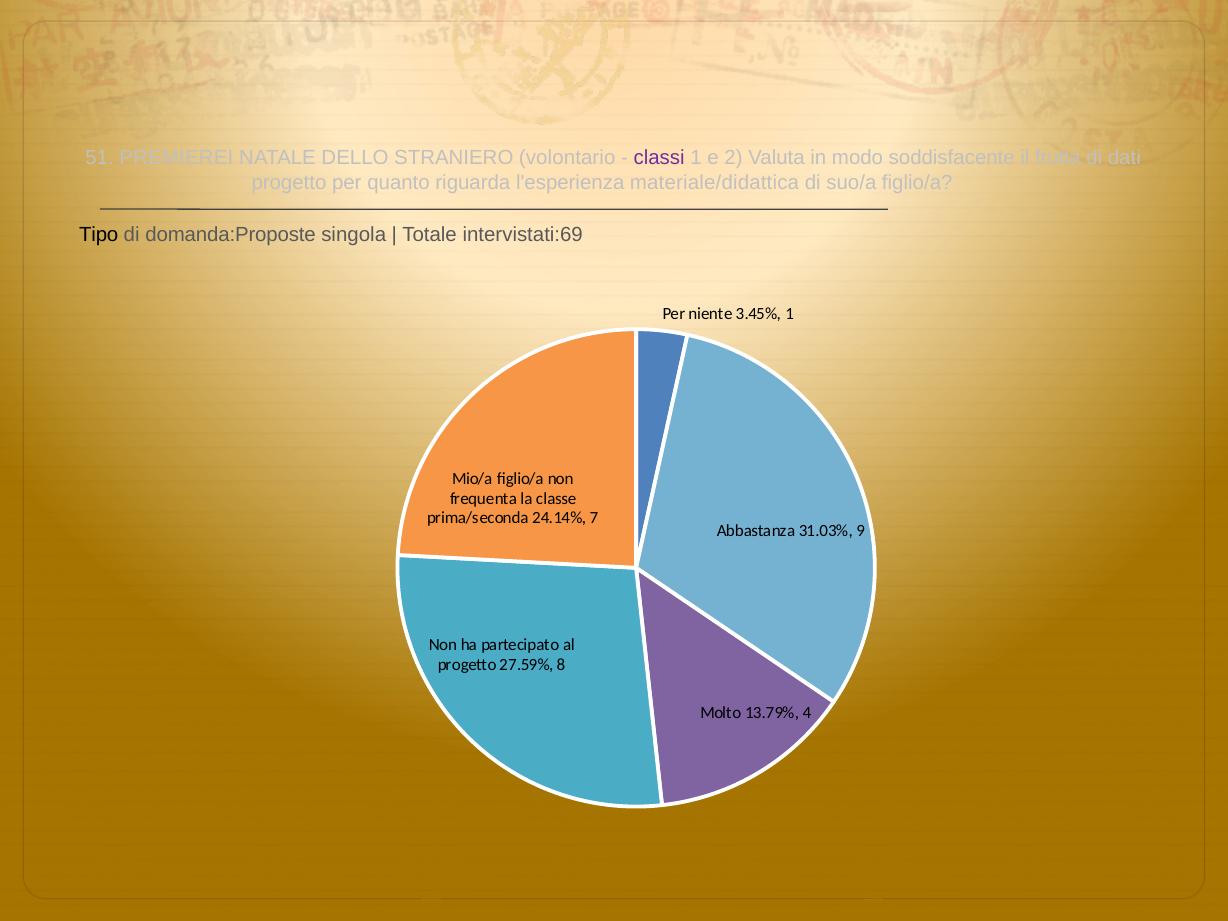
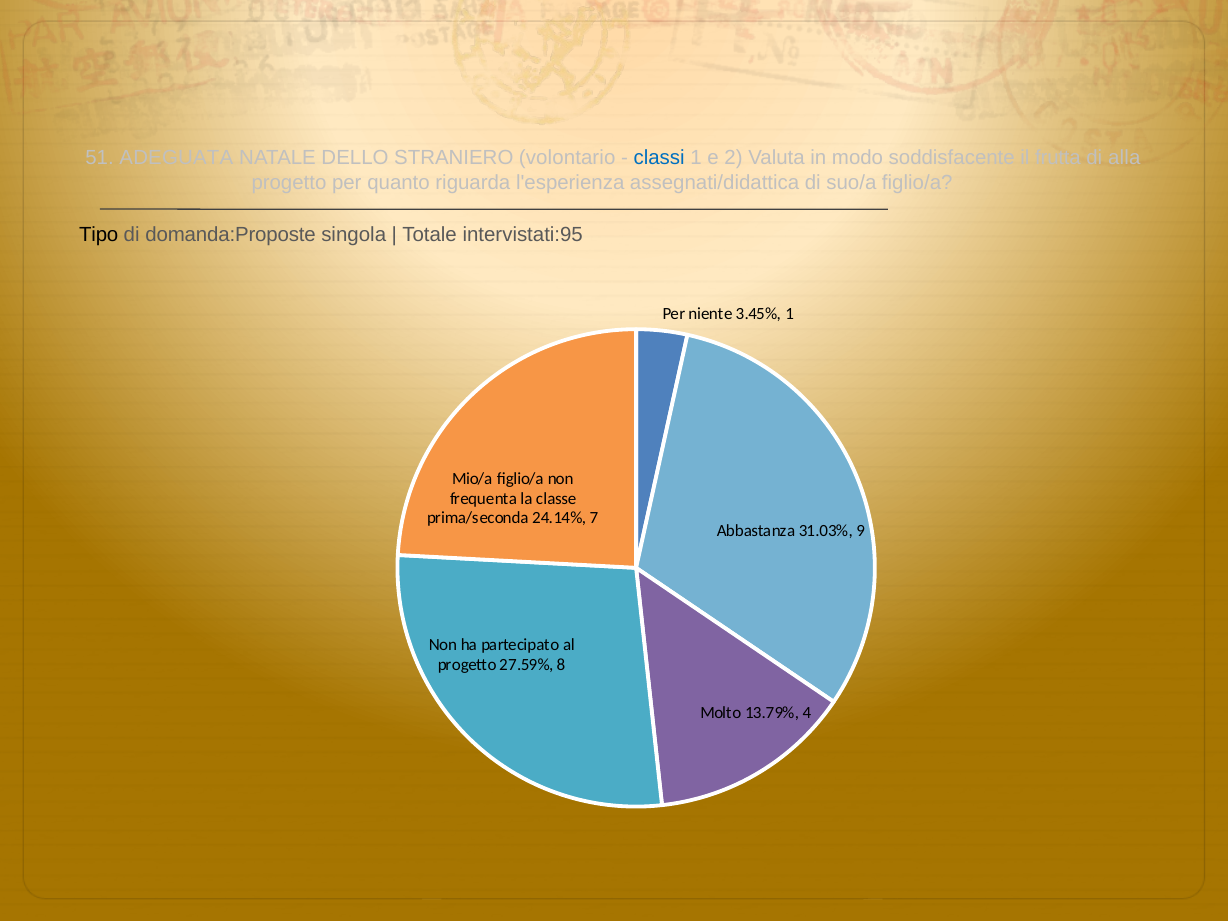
PREMIEREI: PREMIEREI -> ADEGUATA (176, 158)
classi colour: purple -> blue (659, 158)
dati: dati -> alla (1124, 158)
materiale/didattica: materiale/didattica -> assegnati/didattica (715, 183)
intervistati:69: intervistati:69 -> intervistati:95 (523, 235)
